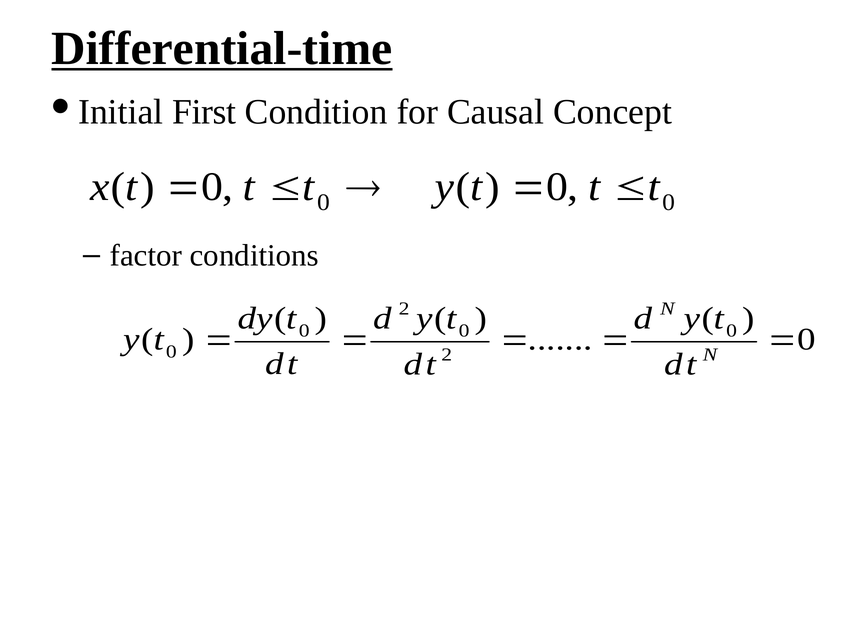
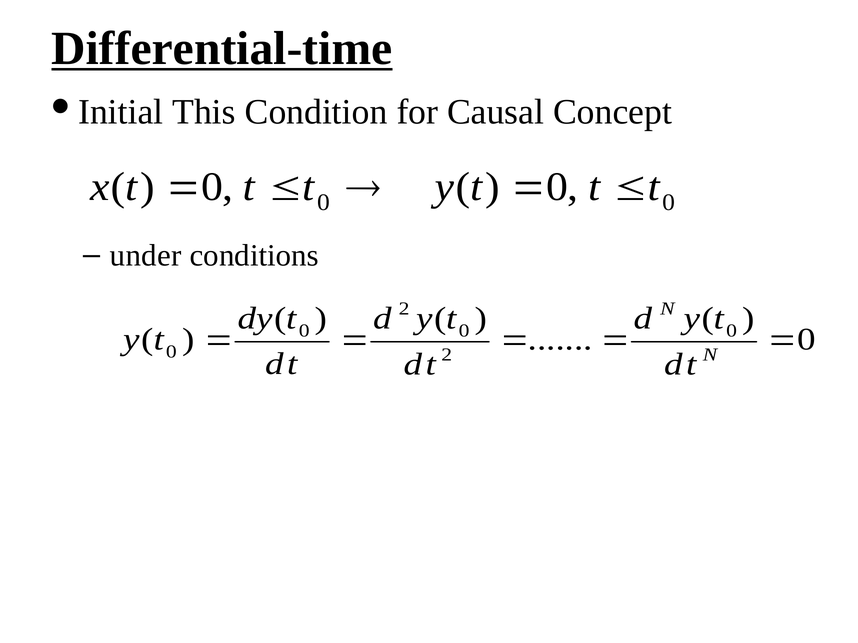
First: First -> This (204, 112)
factor: factor -> under (146, 256)
